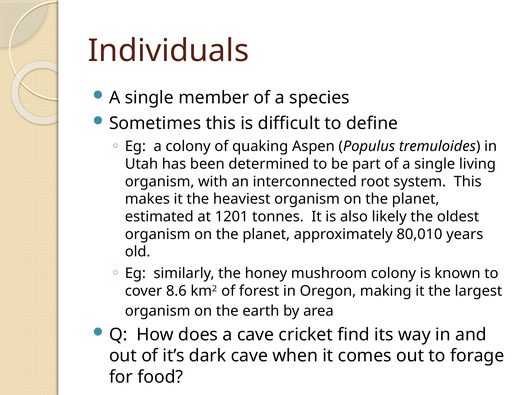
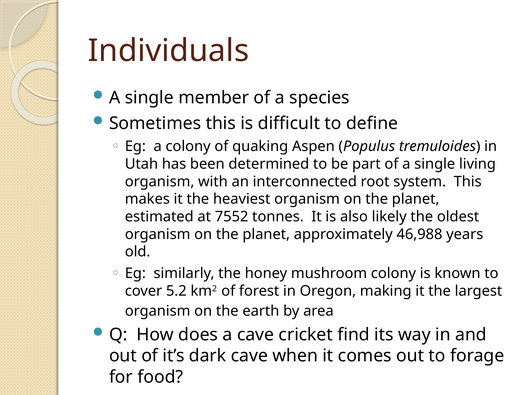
1201: 1201 -> 7552 (232, 217)
80,010: 80,010 -> 46,988 (419, 234)
8.6: 8.6 -> 5.2 (176, 291)
